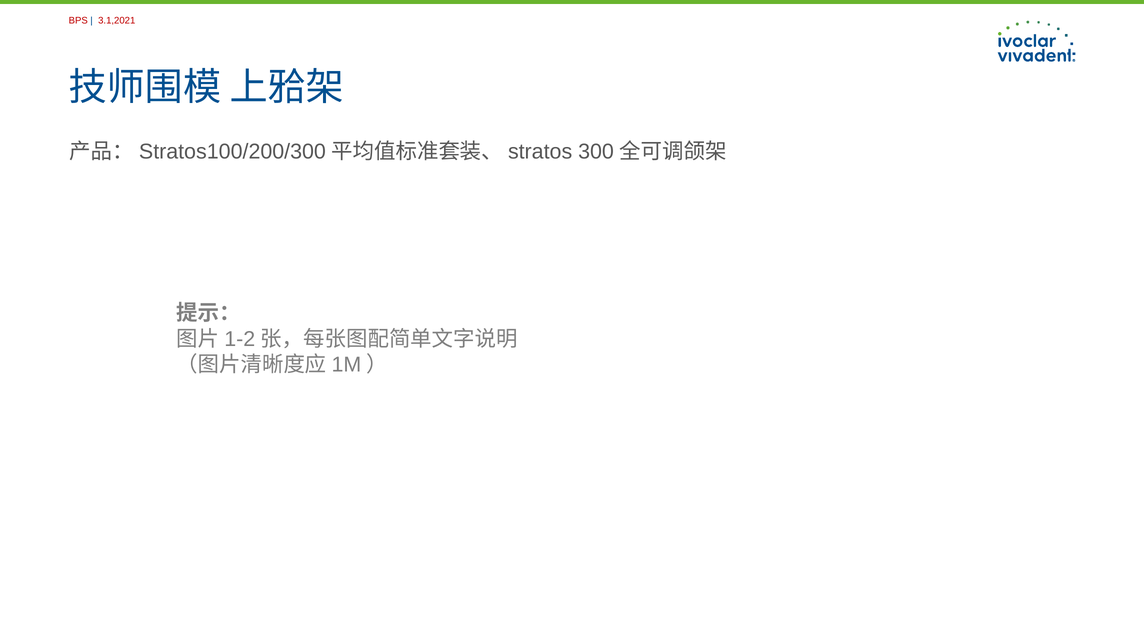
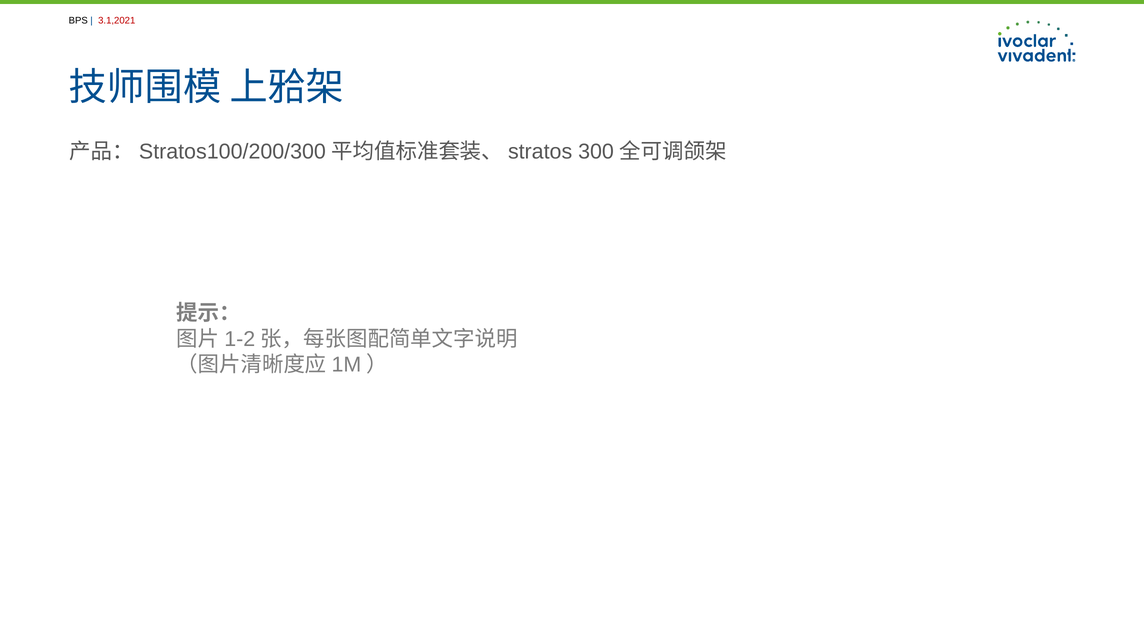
BPS colour: red -> black (78, 21)
